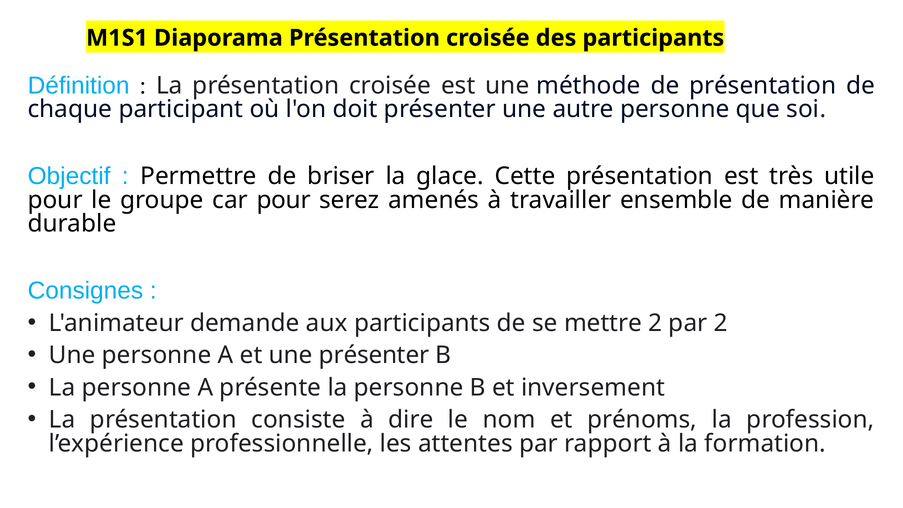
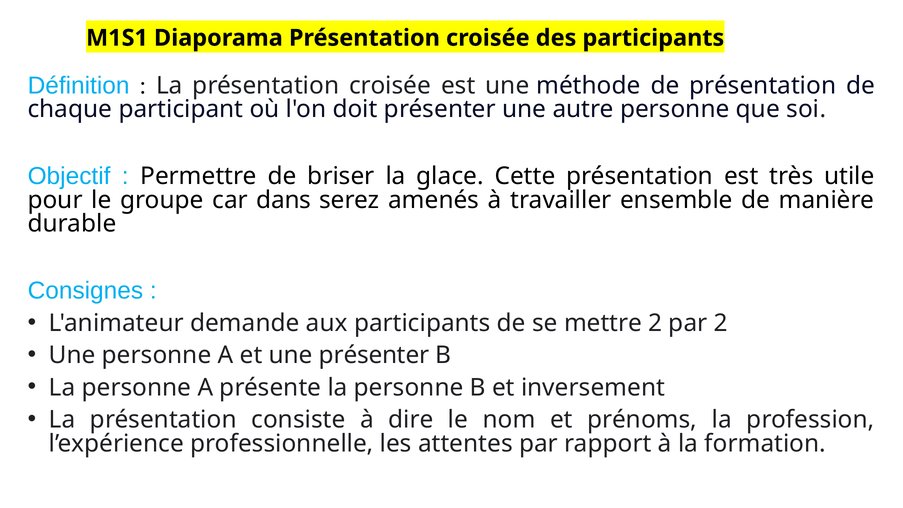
car pour: pour -> dans (284, 200)
